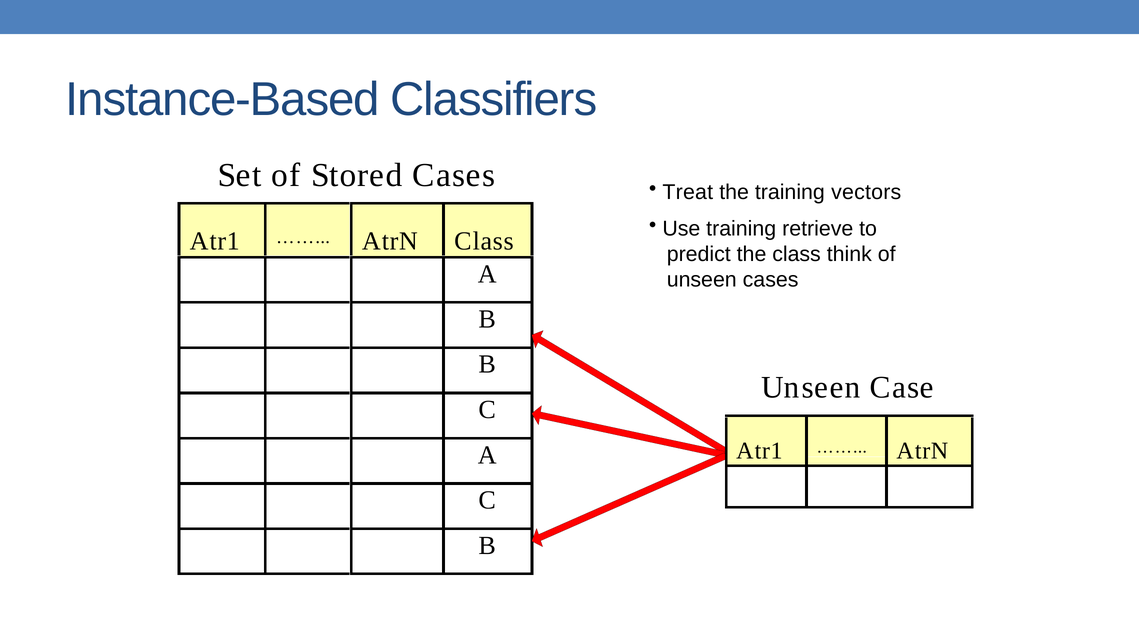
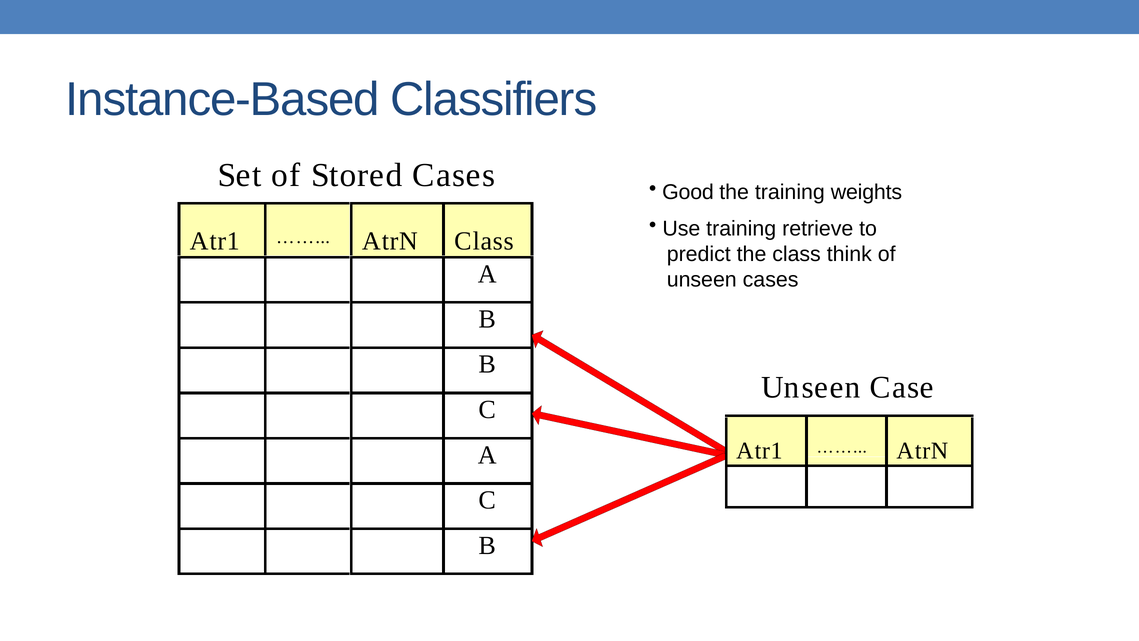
Treat: Treat -> Good (688, 192)
vectors: vectors -> weights (866, 192)
